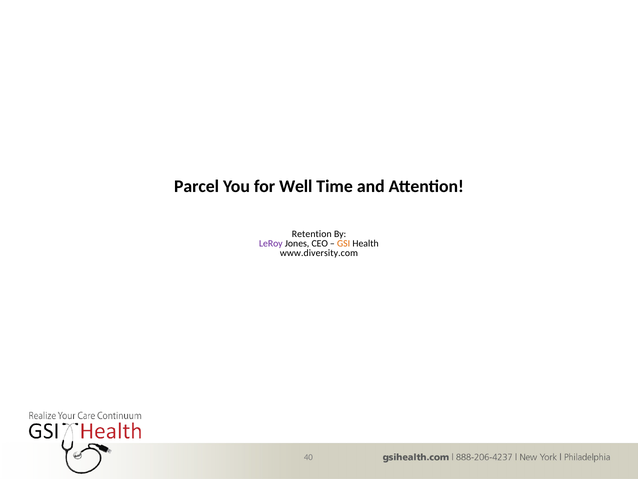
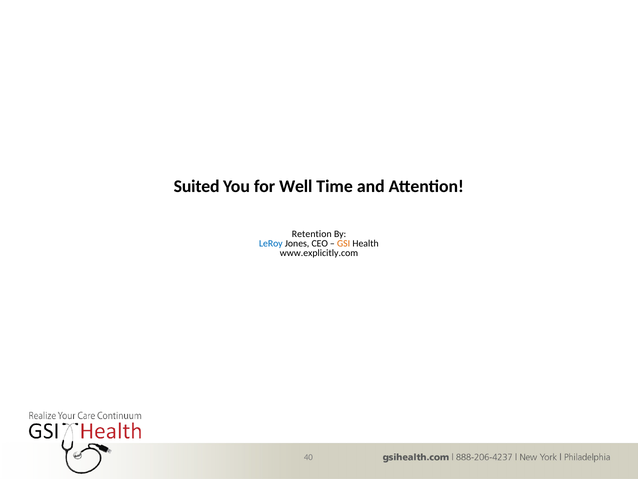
Parcel: Parcel -> Suited (197, 186)
LeRoy colour: purple -> blue (271, 243)
www.diversity.com: www.diversity.com -> www.explicitly.com (319, 253)
